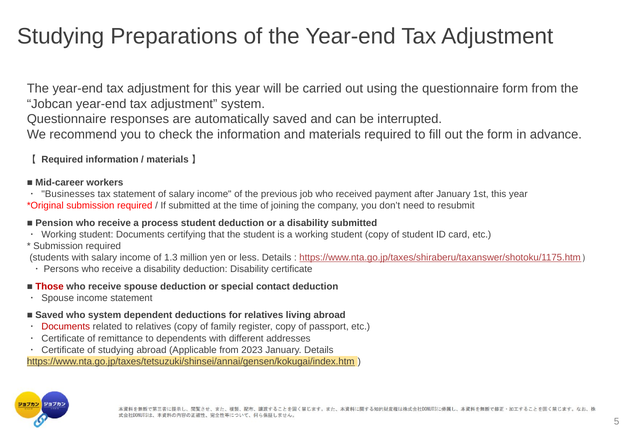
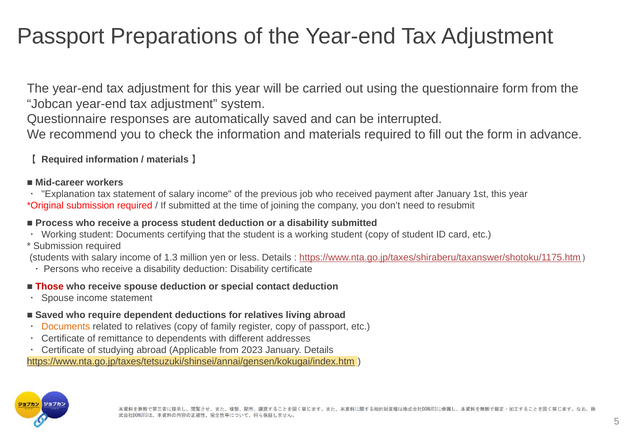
Studying: Studying -> Passport (61, 36)
Businesses: Businesses -> Explanation (68, 194)
Pension: Pension -> Process (54, 223)
who system: system -> require (105, 315)
Documents colour: red -> orange (66, 327)
